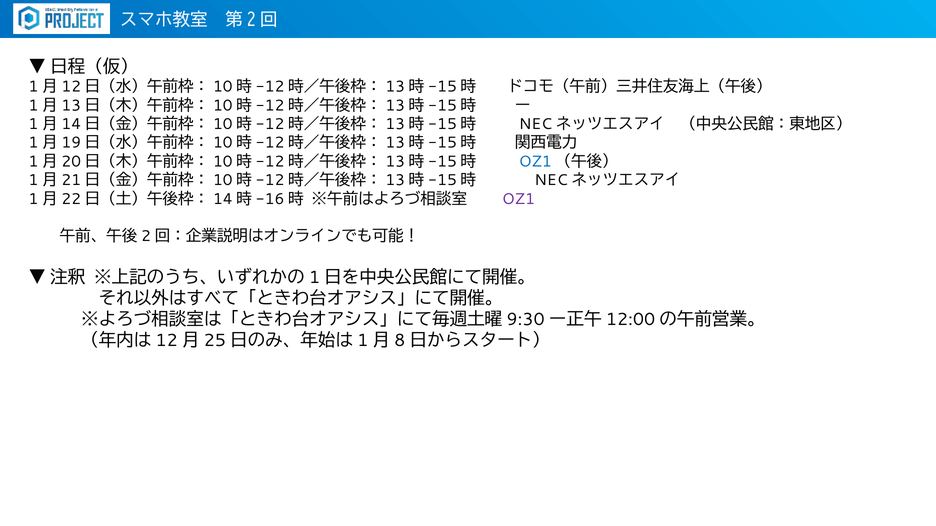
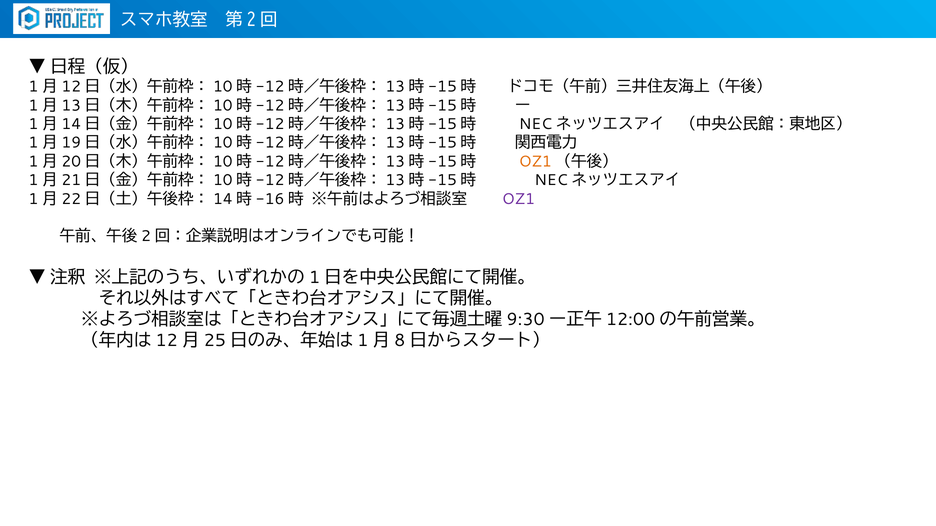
OZ1 colour: blue -> orange (535, 162)
